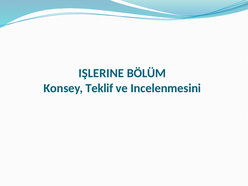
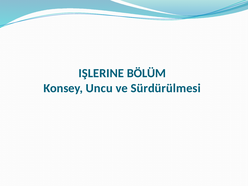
Teklif: Teklif -> Uncu (99, 88)
Incelenmesini: Incelenmesini -> Sürdürülmesi (166, 88)
